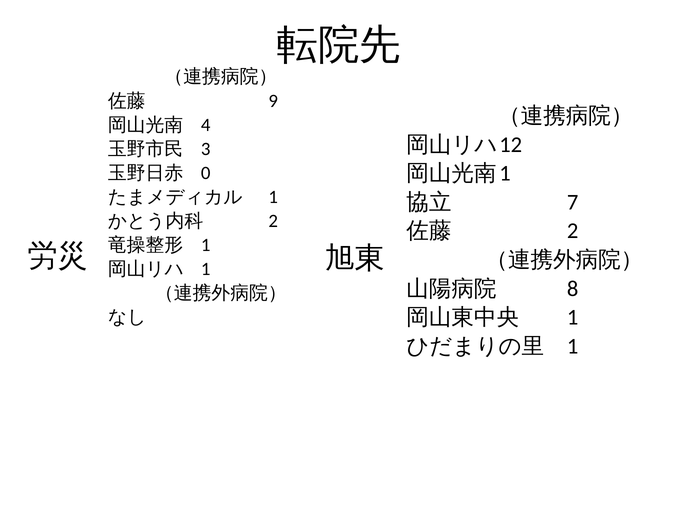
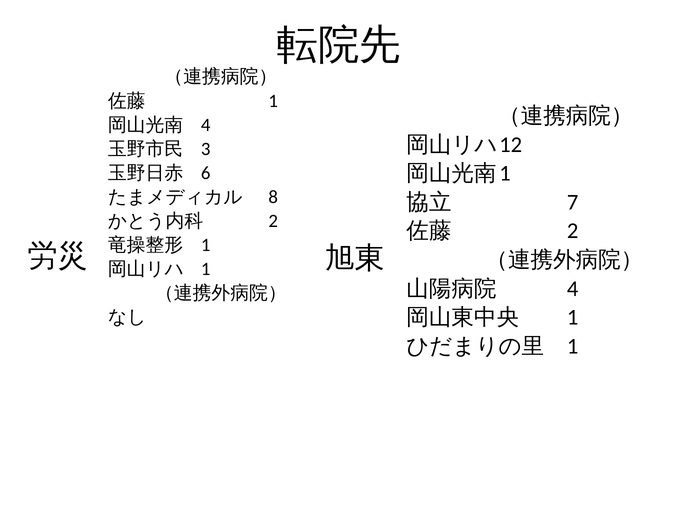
9: 9 -> 1 (273, 101)
0: 0 -> 6 (206, 173)
1: 1 -> 8 (273, 197)
8: 8 -> 4 (573, 289)
